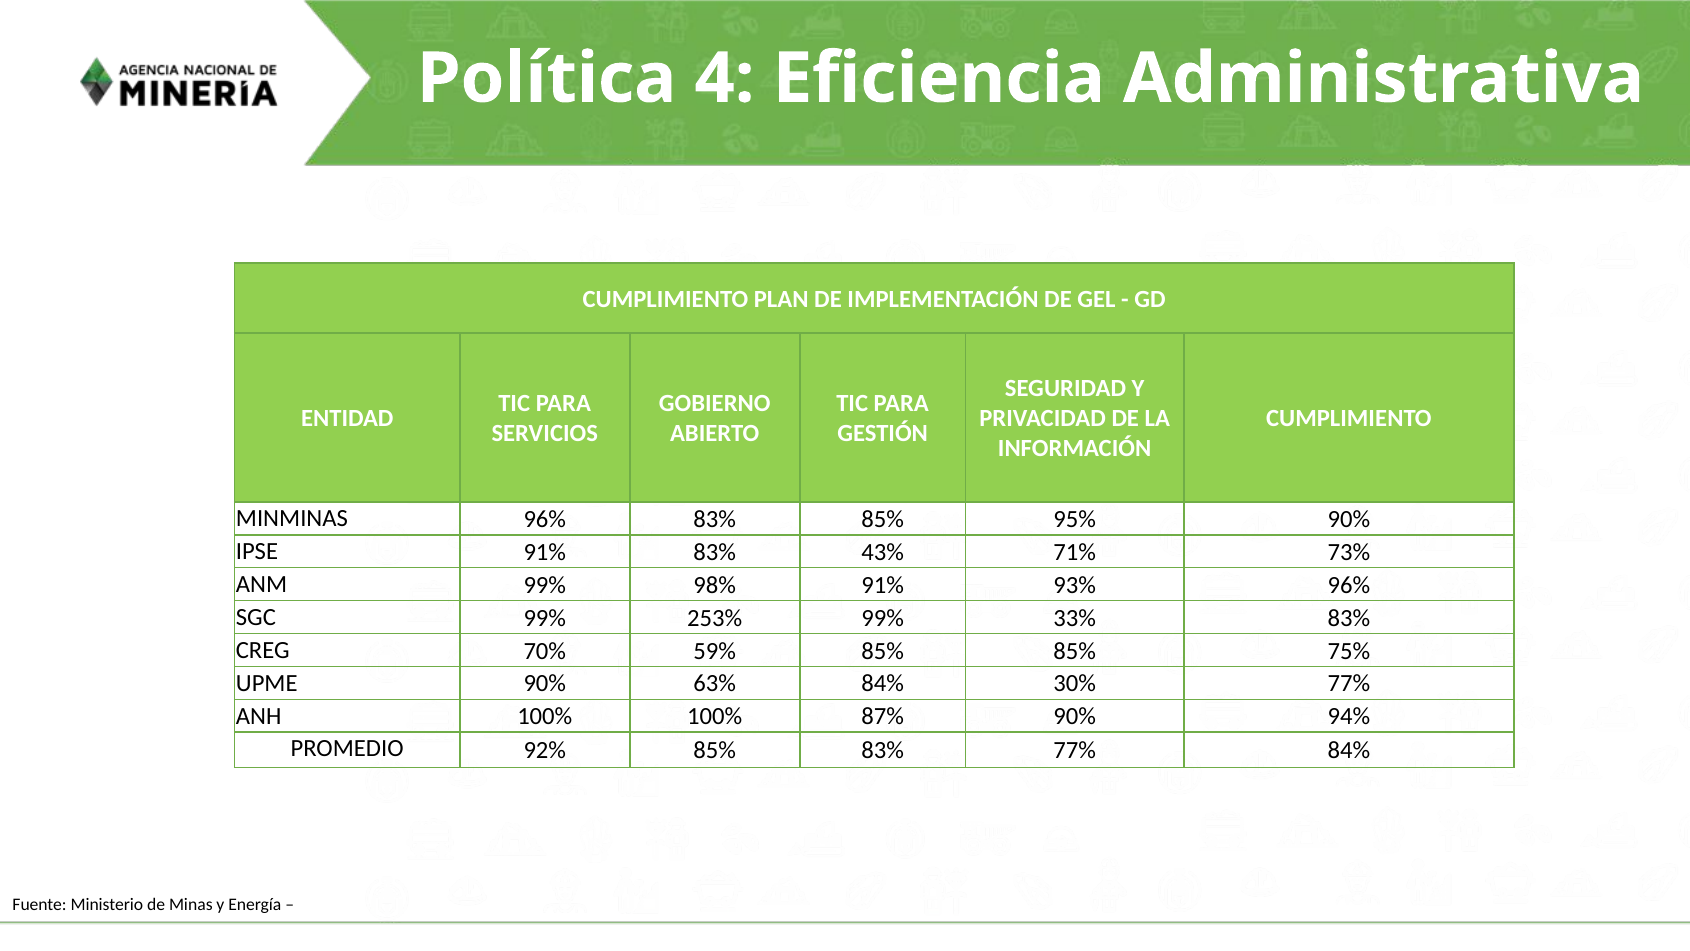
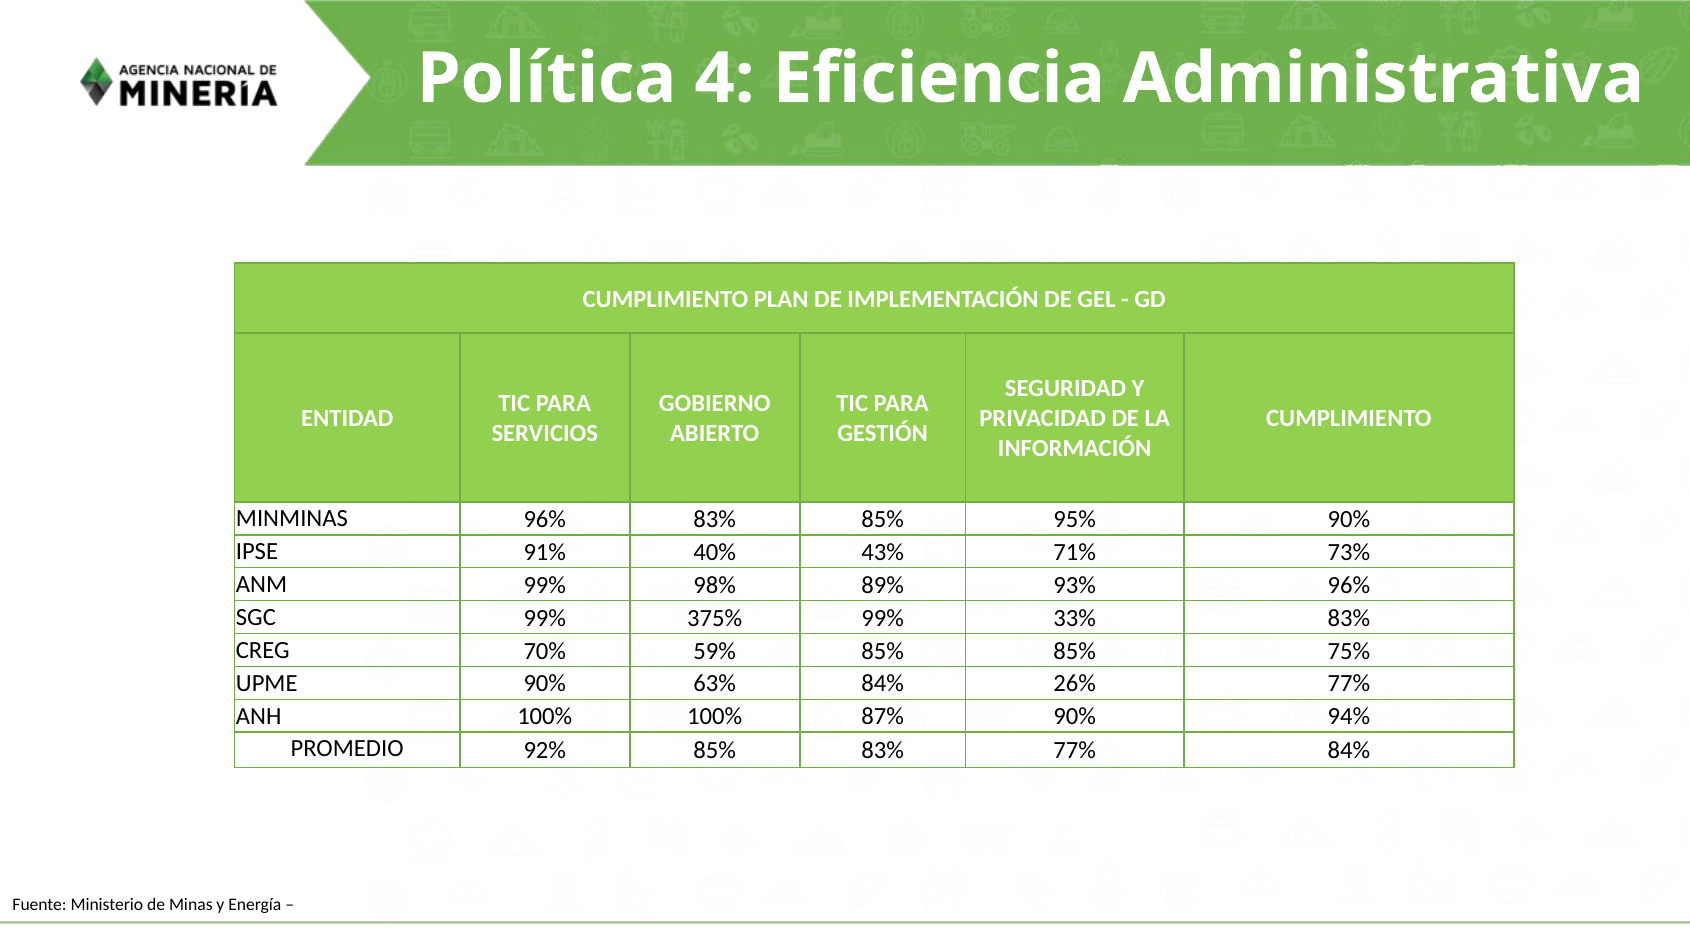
91% 83%: 83% -> 40% (715, 552)
98% 91%: 91% -> 89% (883, 585)
253%: 253% -> 375% (715, 618)
30%: 30% -> 26% (1075, 684)
